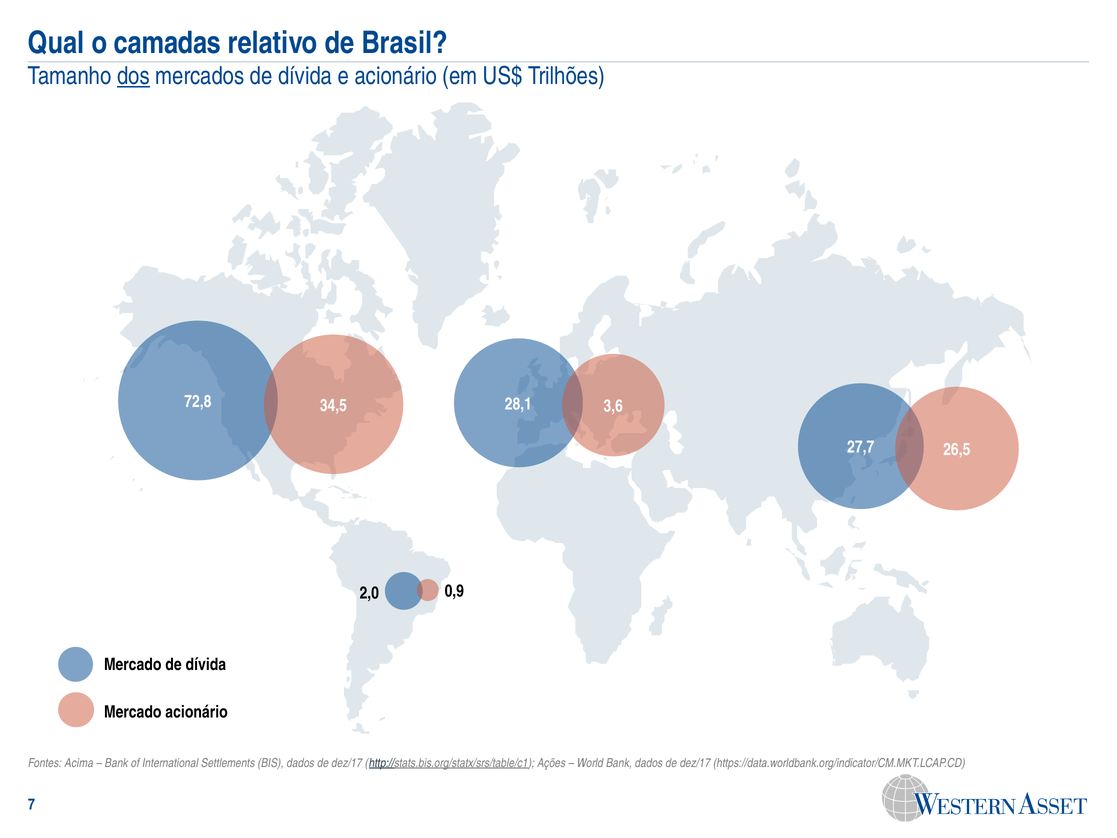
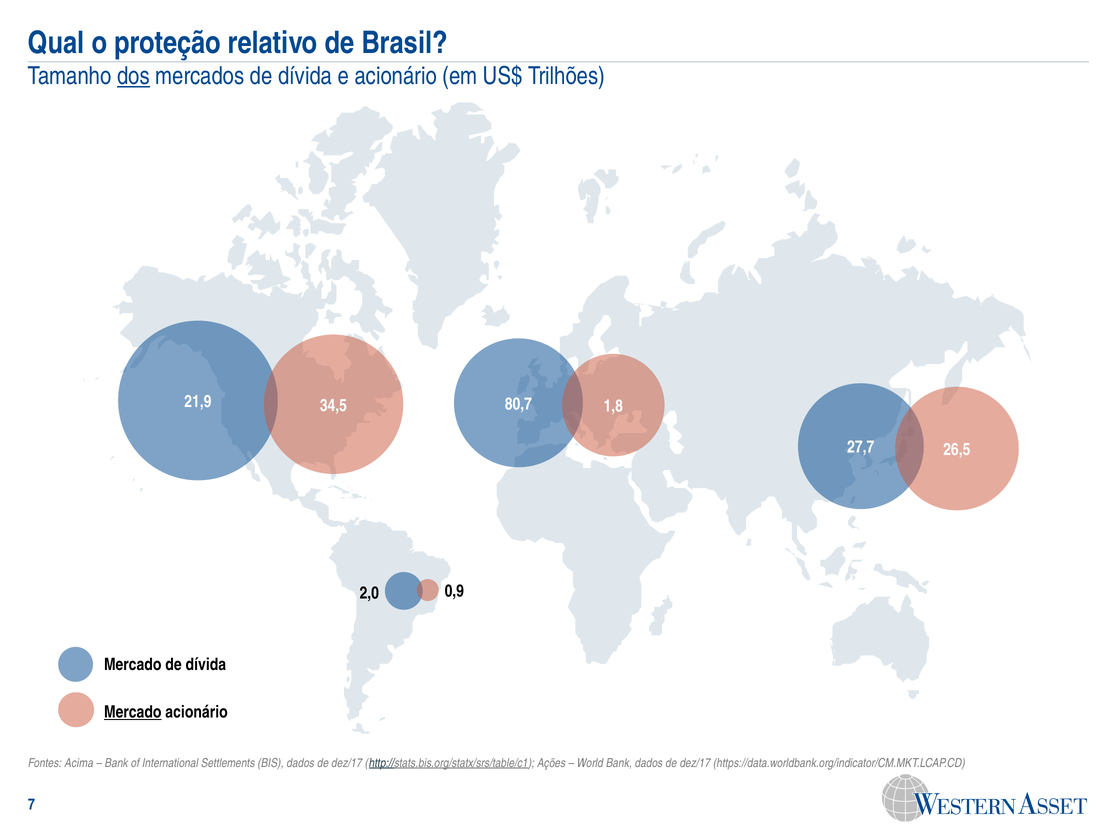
camadas: camadas -> proteção (167, 43)
72,8: 72,8 -> 21,9 (198, 402)
28,1: 28,1 -> 80,7 (518, 404)
3,6: 3,6 -> 1,8 (613, 406)
Mercado underline: none -> present (133, 712)
